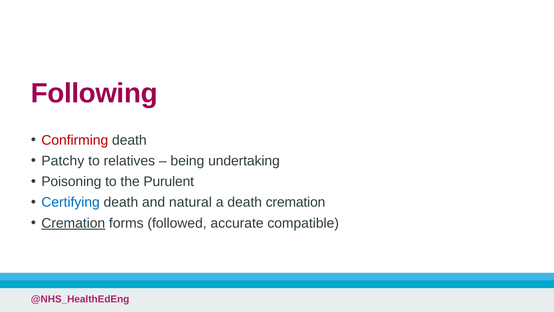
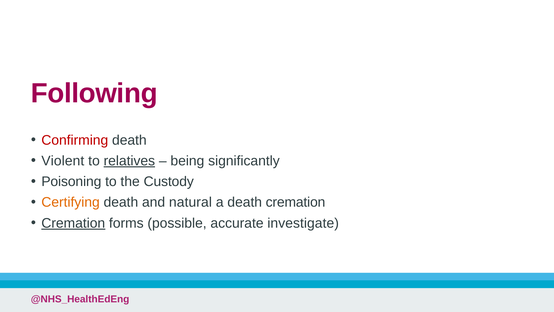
Patchy: Patchy -> Violent (63, 161)
relatives underline: none -> present (129, 161)
undertaking: undertaking -> significantly (244, 161)
Purulent: Purulent -> Custody (169, 181)
Certifying colour: blue -> orange (71, 202)
followed: followed -> possible (177, 223)
compatible: compatible -> investigate (303, 223)
